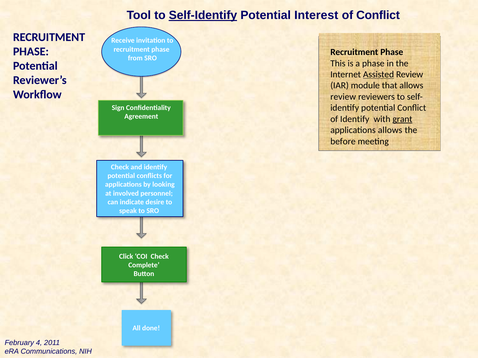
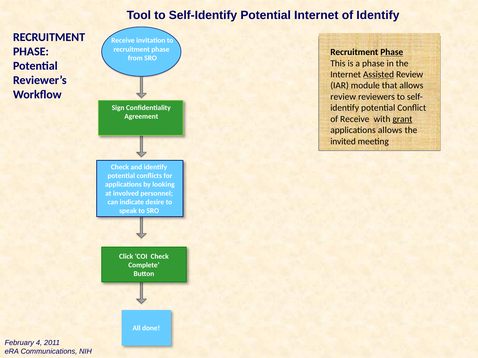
Self-Identify underline: present -> none (203, 15)
Potential Interest: Interest -> Internet (316, 15)
of Conflict: Conflict -> Identify (378, 15)
Phase underline: none -> present (392, 52)
of Identify: Identify -> Receive (355, 119)
before: before -> invited (343, 142)
